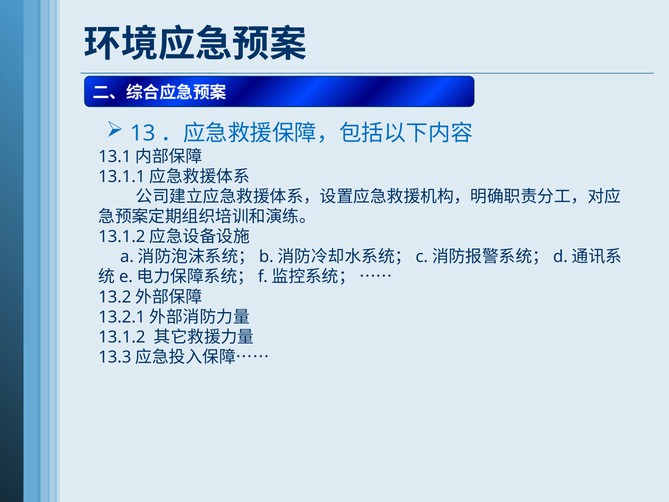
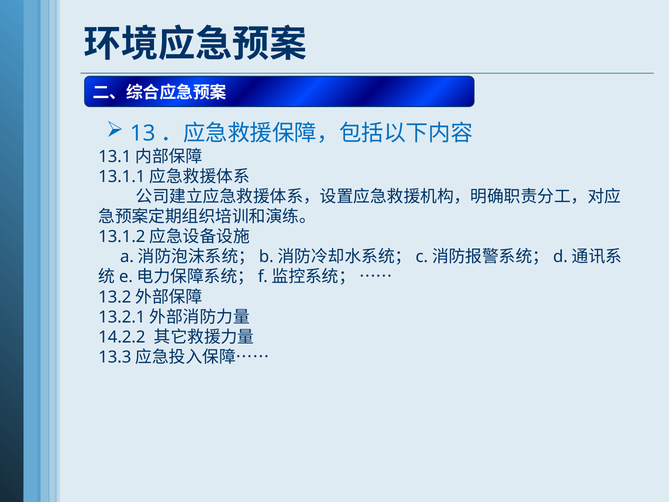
13.1.2: 13.1.2 -> 14.2.2 (122, 337)
